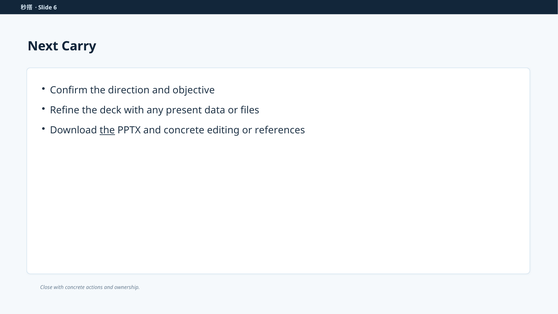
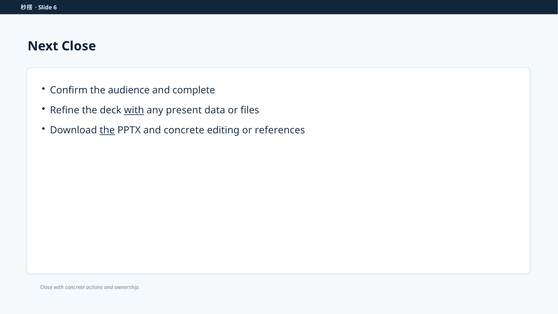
Next Carry: Carry -> Close (79, 46)
direction: direction -> audience (129, 90)
objective: objective -> complete (194, 90)
with underline: none -> present (134, 110)
